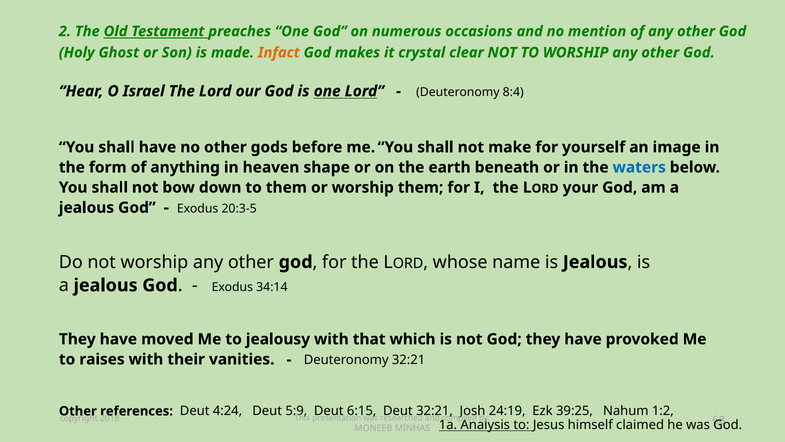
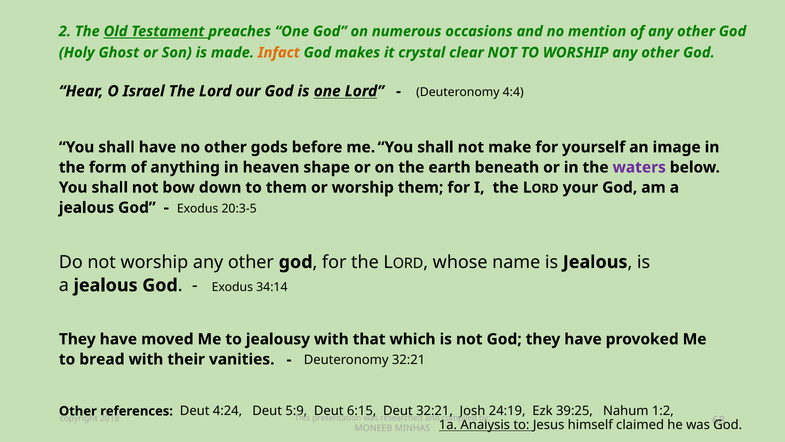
8:4: 8:4 -> 4:4 (513, 92)
waters colour: blue -> purple (639, 167)
raises: raises -> bread (102, 359)
